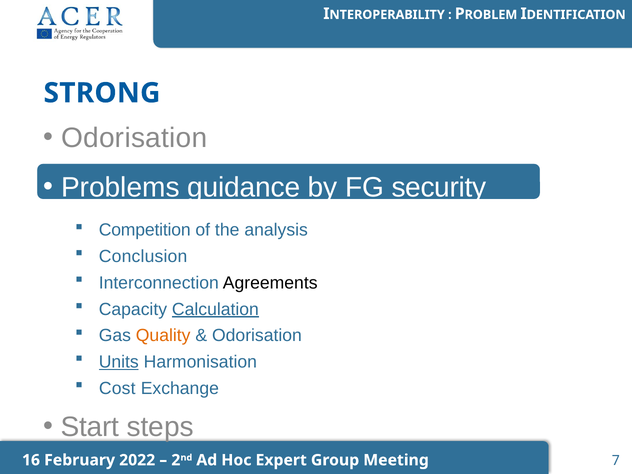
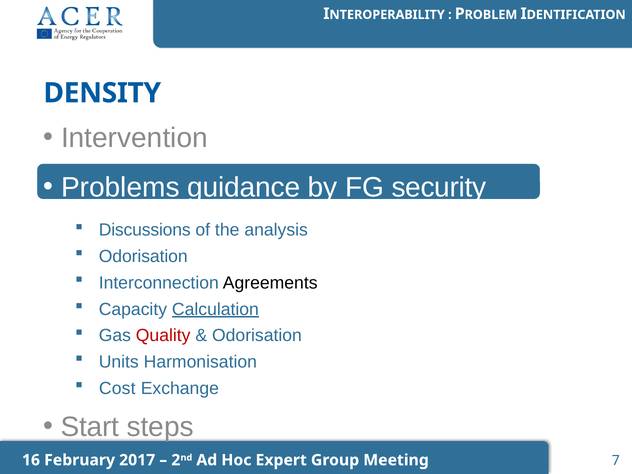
STRONG: STRONG -> DENSITY (102, 93)
Odorisation: Odorisation -> Intervention (134, 138)
Competition: Competition -> Discussions (145, 230)
Conclusion: Conclusion -> Odorisation (143, 257)
Quality colour: orange -> red (163, 336)
Units underline: present -> none (119, 362)
2022: 2022 -> 2017 (137, 460)
